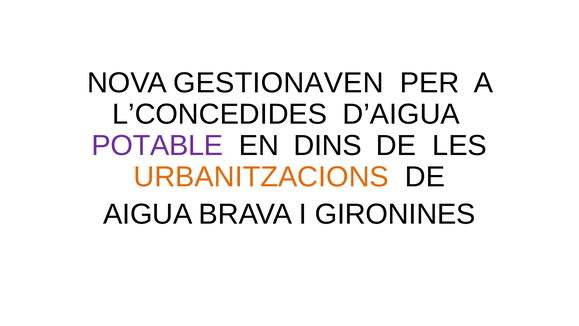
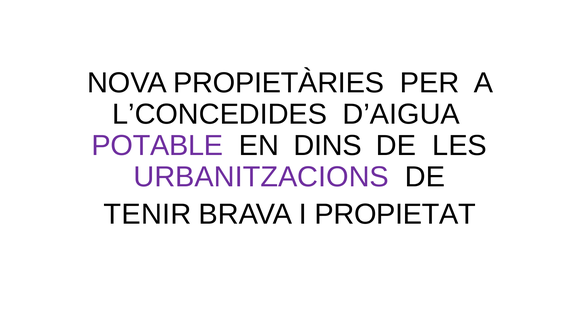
GESTIONAVEN: GESTIONAVEN -> PROPIETÀRIES (279, 83)
URBANITZACIONS colour: orange -> purple (261, 177)
AIGUA: AIGUA -> TENIR (147, 214)
GIRONINES: GIRONINES -> PROPIETAT (395, 214)
